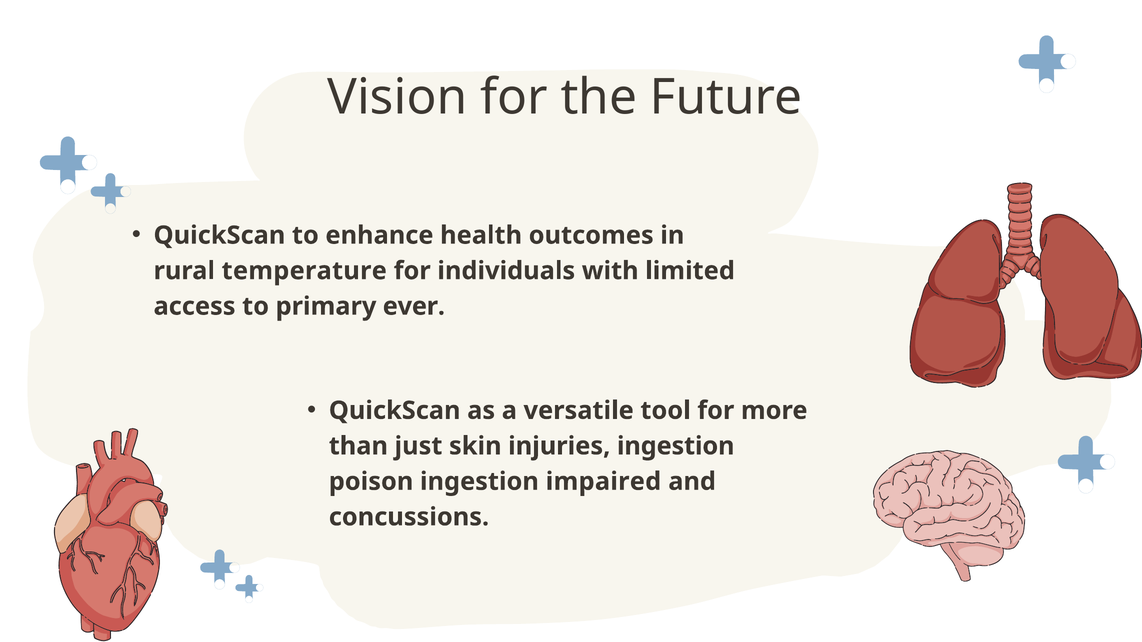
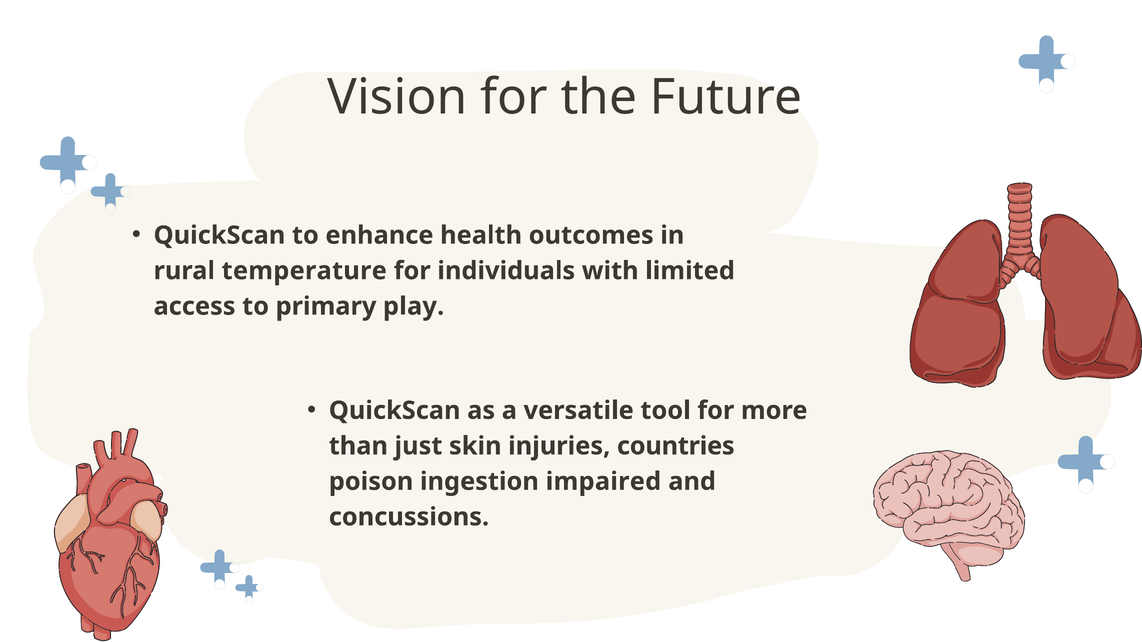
ever: ever -> play (414, 307)
injuries ingestion: ingestion -> countries (676, 446)
